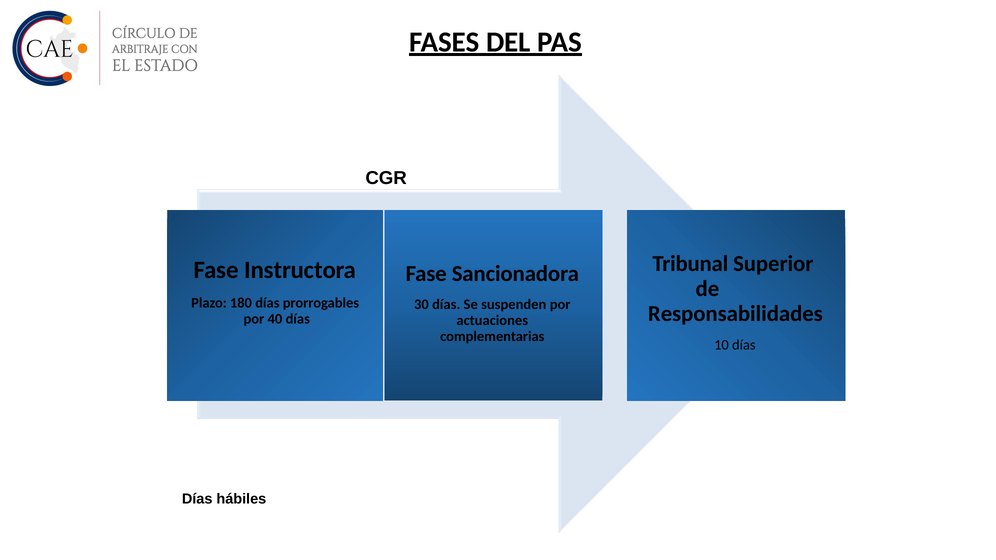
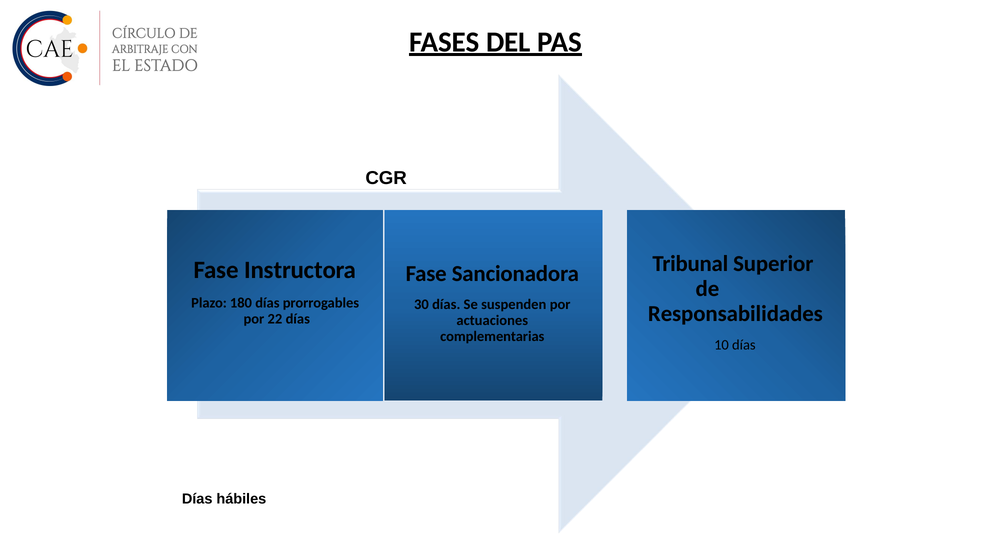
40: 40 -> 22 (275, 319)
